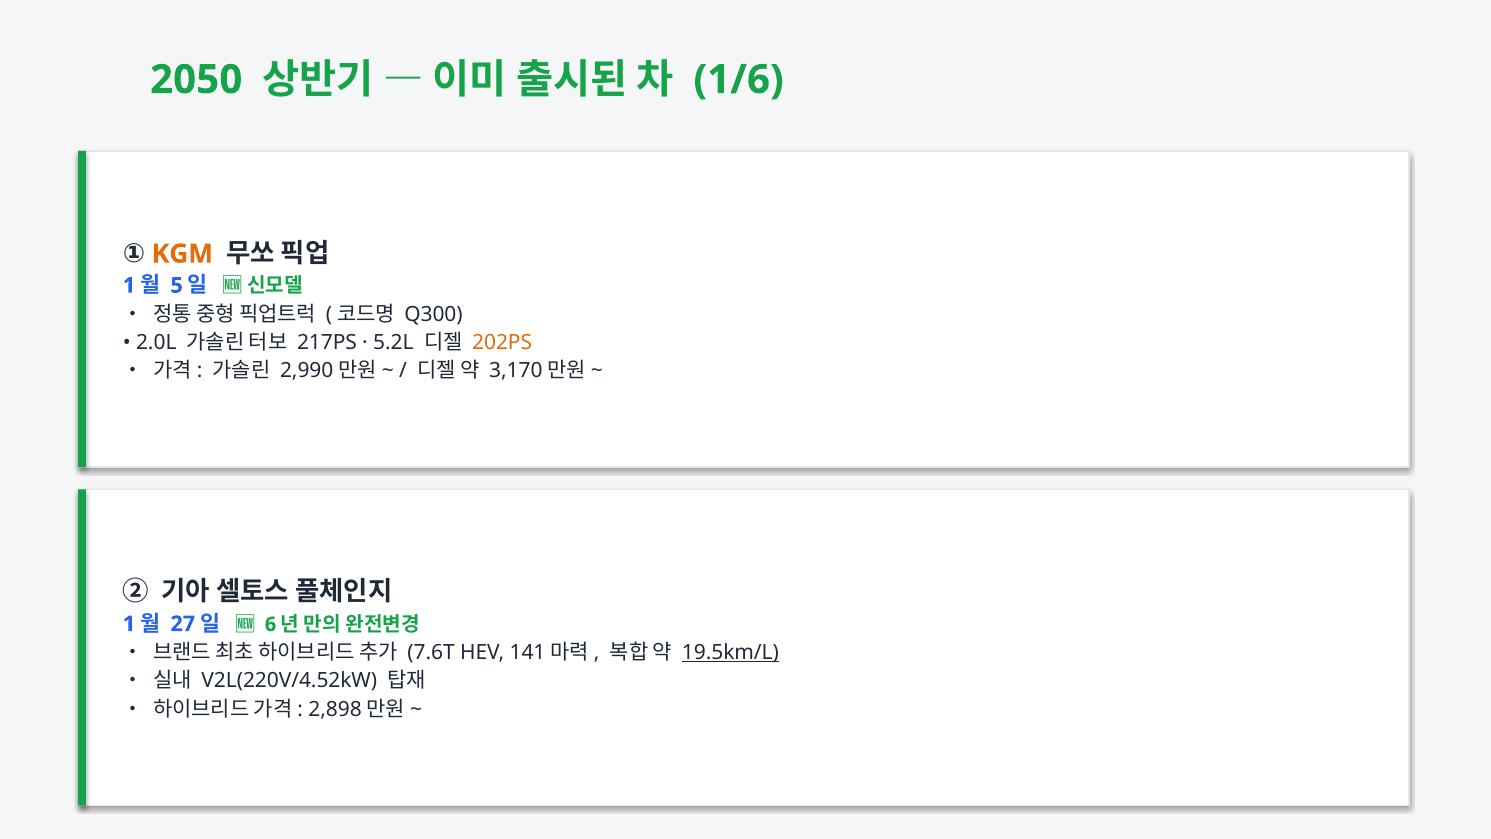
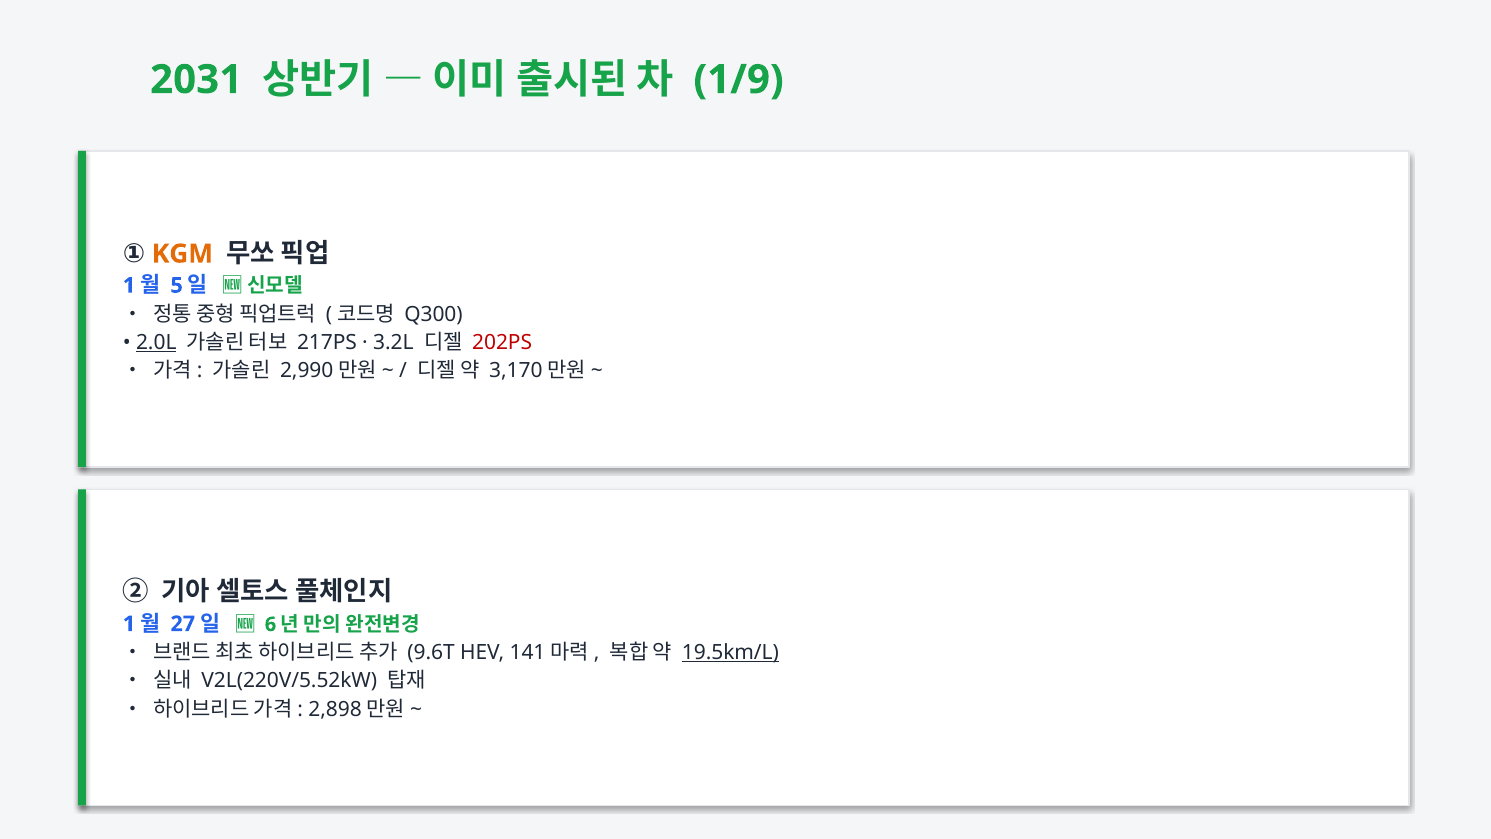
2050: 2050 -> 2031 (196, 80)
1/6: 1/6 -> 1/9 (739, 80)
2.0L underline: none -> present (156, 342)
5.2L: 5.2L -> 3.2L (393, 342)
202PS colour: orange -> red (502, 342)
7.6T: 7.6T -> 9.6T (431, 652)
V2L(220V/4.52kW: V2L(220V/4.52kW -> V2L(220V/5.52kW (289, 681)
